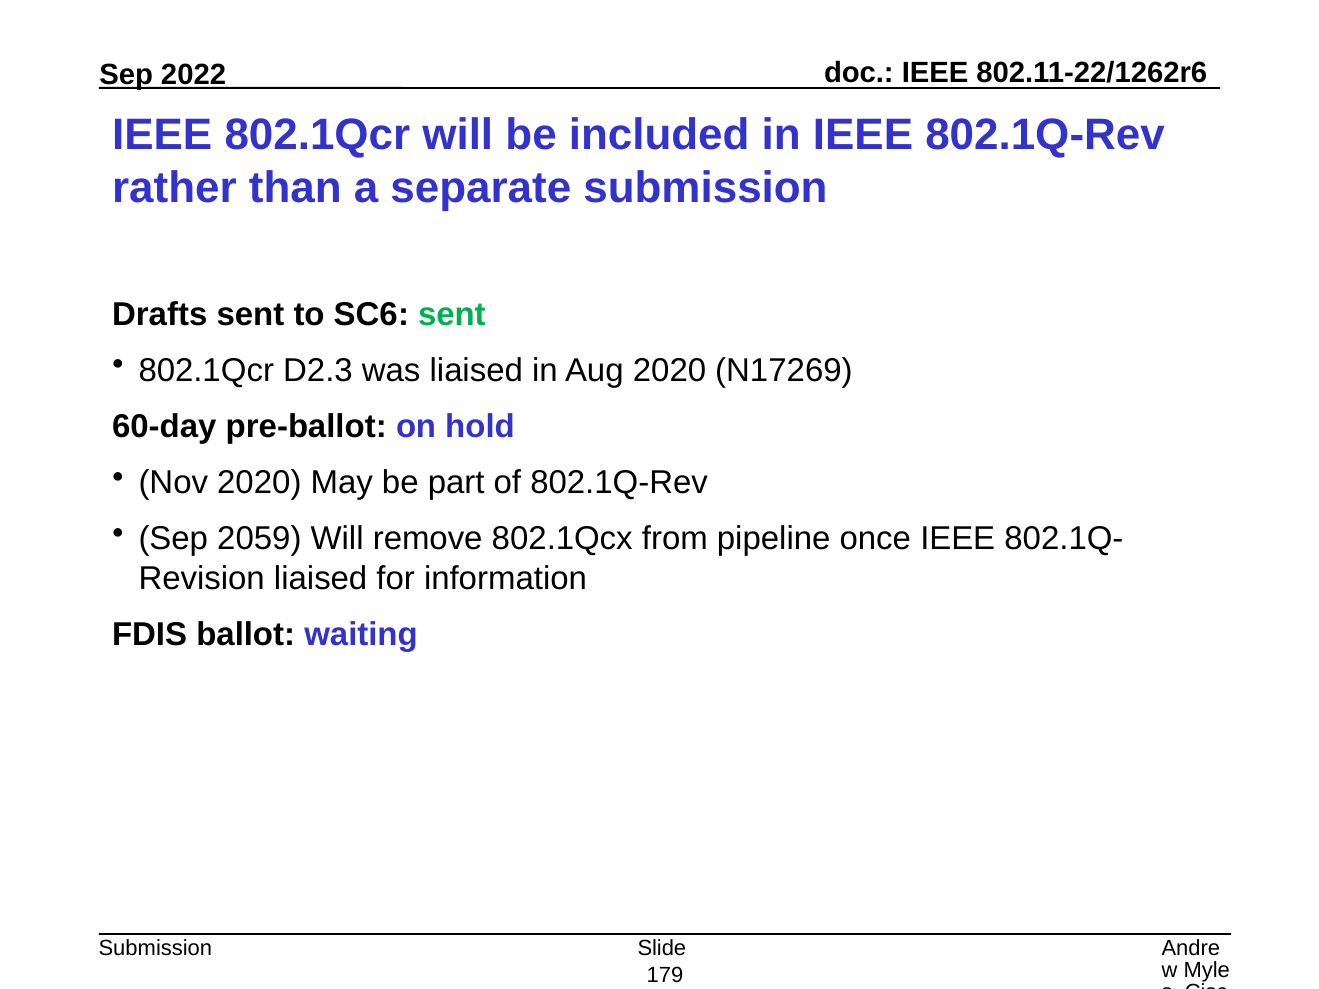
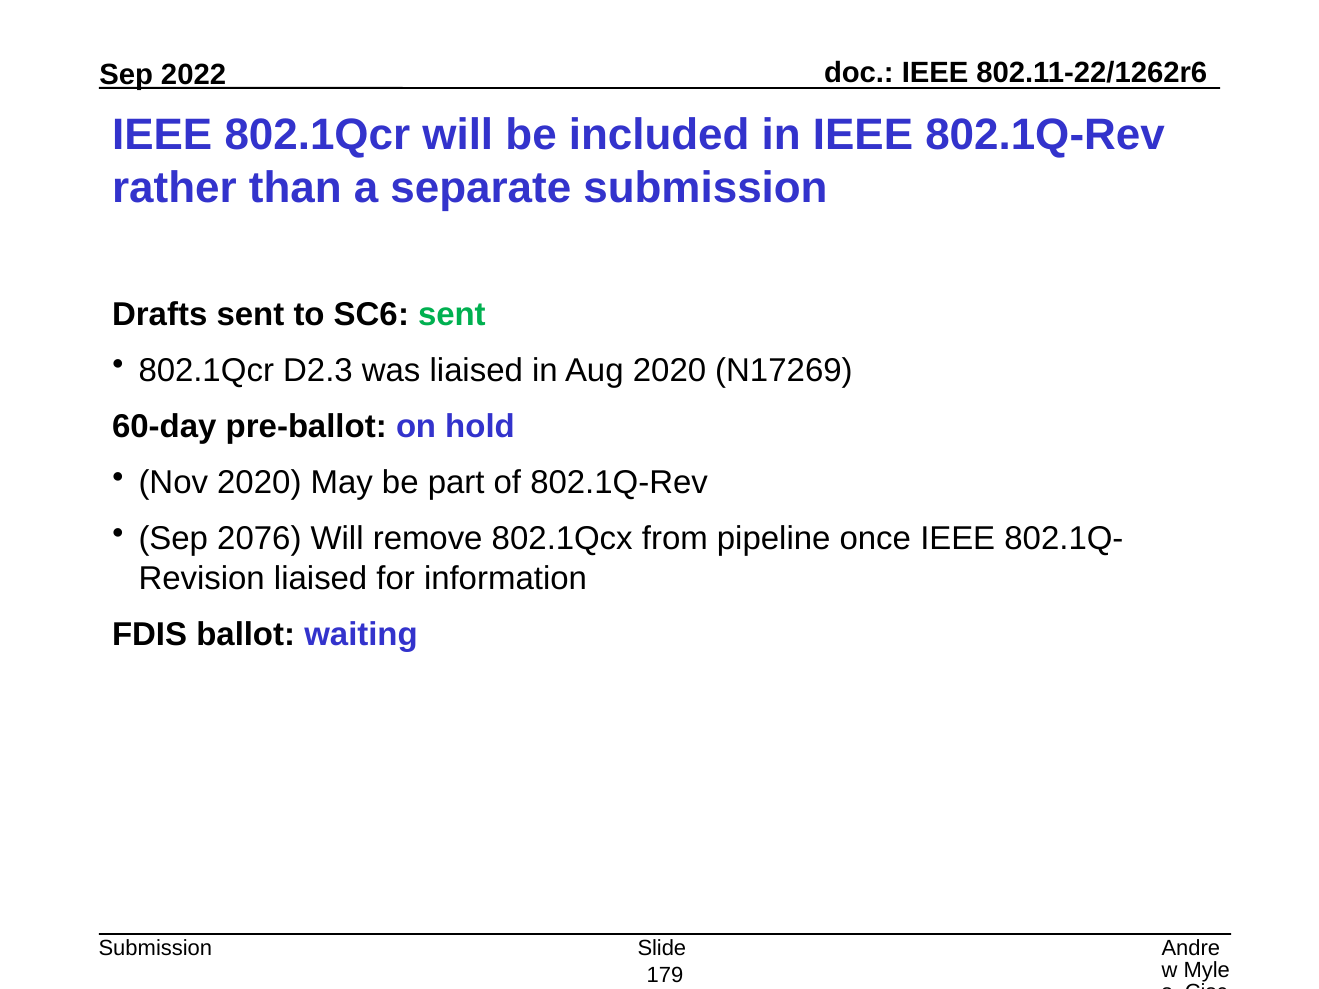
2059: 2059 -> 2076 (259, 539)
